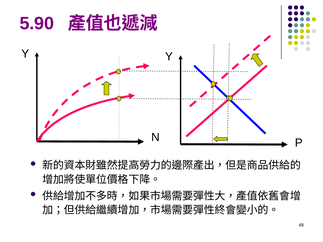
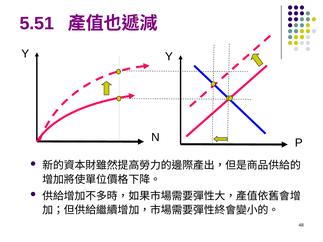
5.90: 5.90 -> 5.51 (37, 23)
